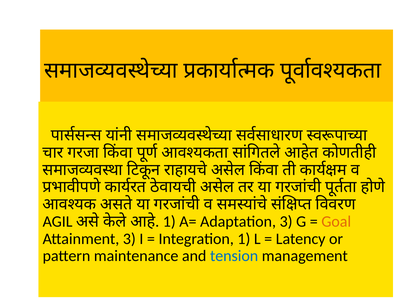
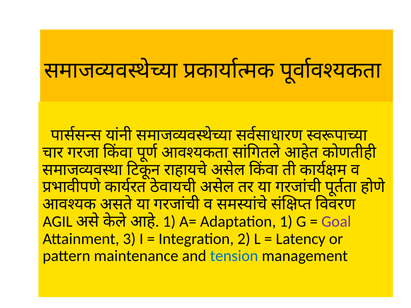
Adaptation 3: 3 -> 1 (286, 222)
Goal colour: orange -> purple (336, 222)
Integration 1: 1 -> 2 (244, 239)
